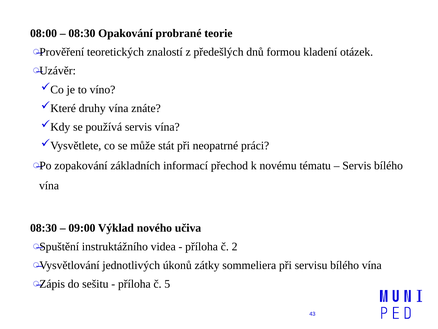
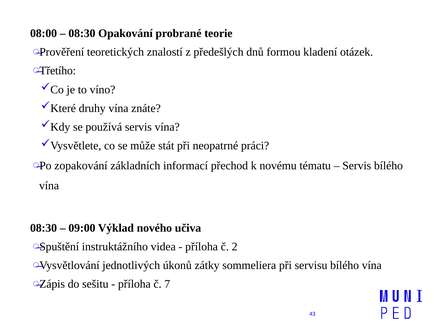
Uzávěr: Uzávěr -> Třetího (58, 71)
5: 5 -> 7 (167, 284)
